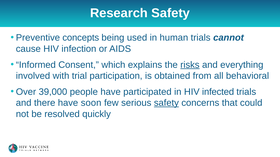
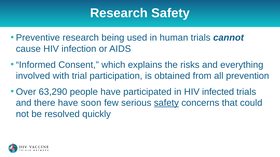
Preventive concepts: concepts -> research (81, 38)
risks underline: present -> none (190, 65)
behavioral: behavioral -> prevention (248, 76)
39,000: 39,000 -> 63,290 (53, 92)
